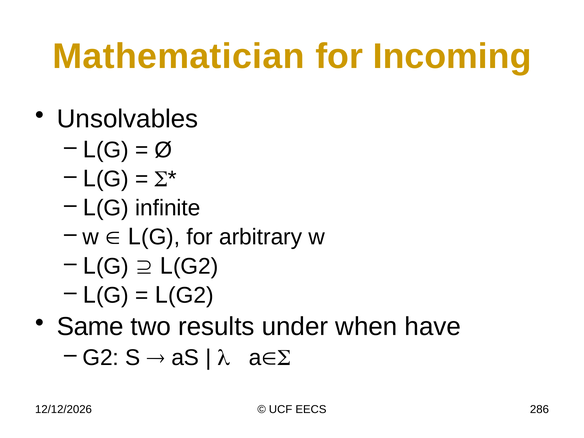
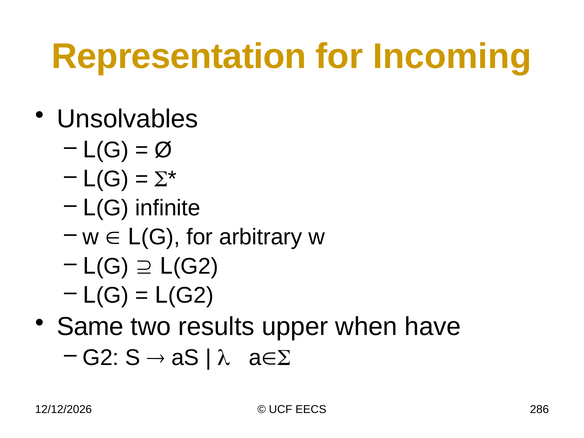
Mathematician: Mathematician -> Representation (179, 57)
under: under -> upper (295, 327)
